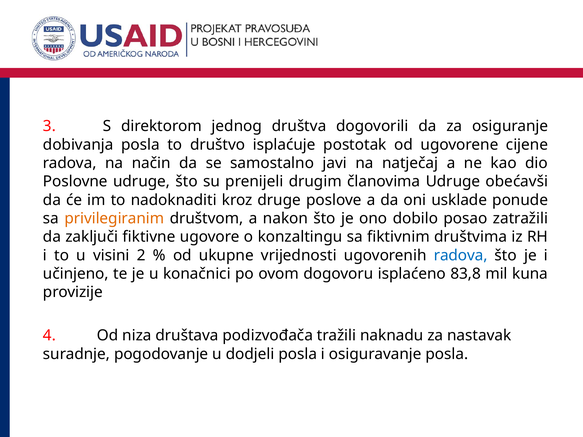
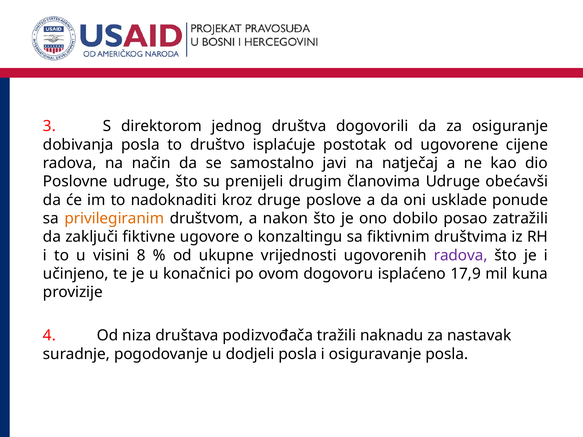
2: 2 -> 8 (141, 255)
radova colour: blue -> purple (461, 255)
83,8: 83,8 -> 17,9 (466, 274)
